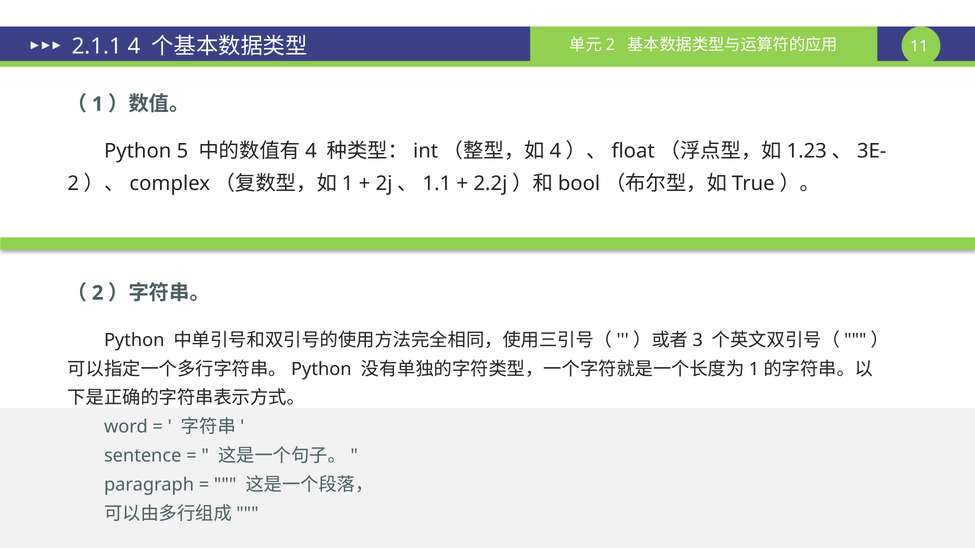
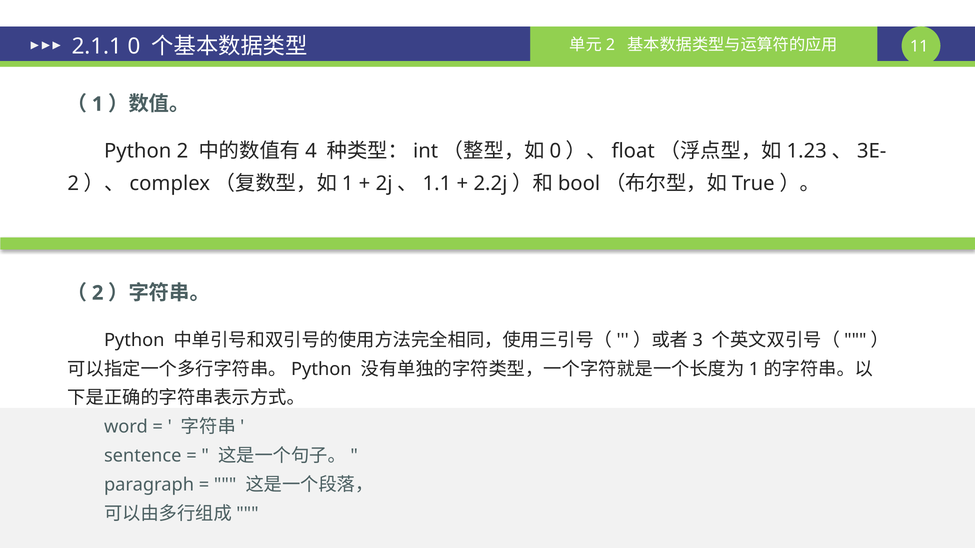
2.1.1 4: 4 -> 0 (134, 47)
Python 5: 5 -> 2 (183, 151)
4: 4 -> 0 (555, 151)
